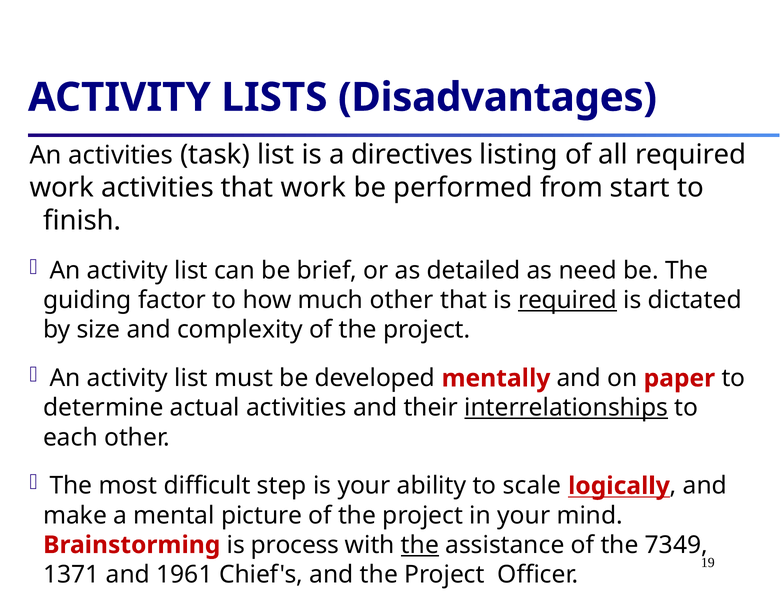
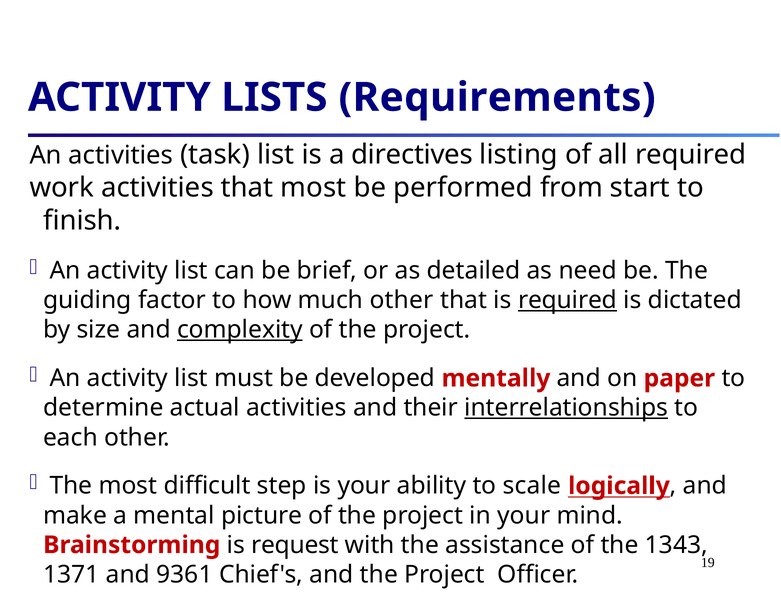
Disadvantages: Disadvantages -> Requirements (497, 98)
that work: work -> most (313, 188)
complexity underline: none -> present (240, 330)
process: process -> request (295, 545)
the underline: present -> none (420, 545)
7349: 7349 -> 1343 (676, 545)
1961: 1961 -> 9361 (184, 575)
